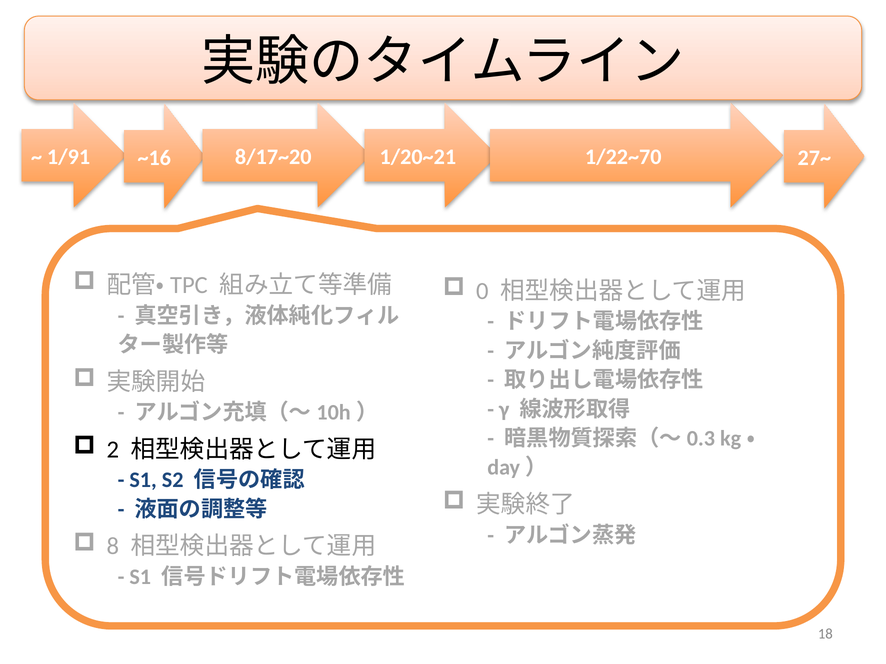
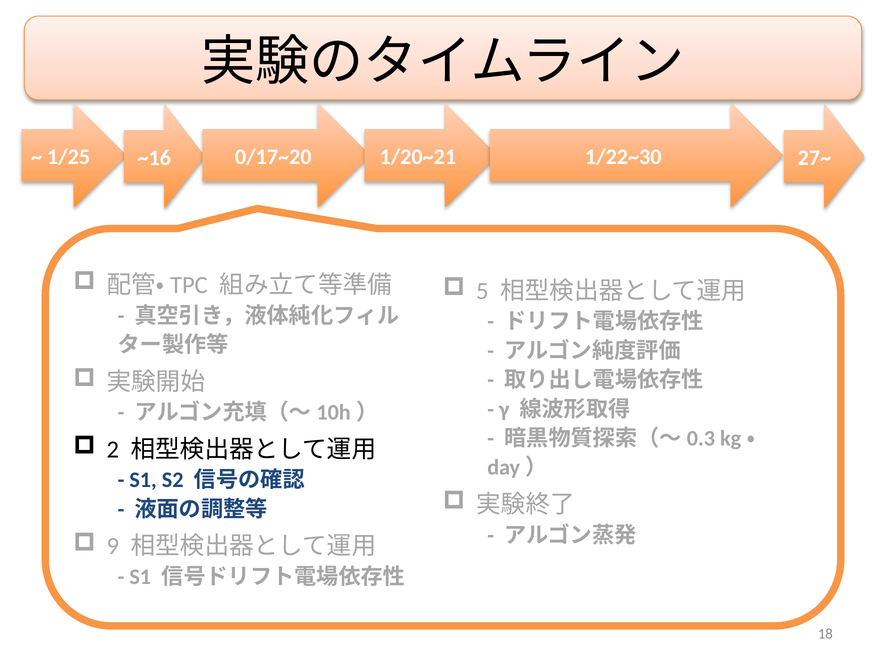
1/91: 1/91 -> 1/25 (69, 157)
8/17~20: 8/17~20 -> 0/17~20 (273, 157)
1/22~70: 1/22~70 -> 1/22~30 (623, 157)
0: 0 -> 5 (482, 291)
8: 8 -> 9 (113, 547)
